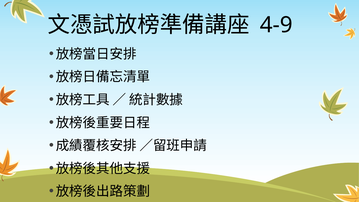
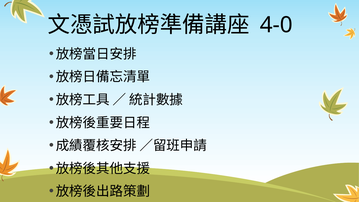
4-9: 4-9 -> 4-0 (276, 25)
